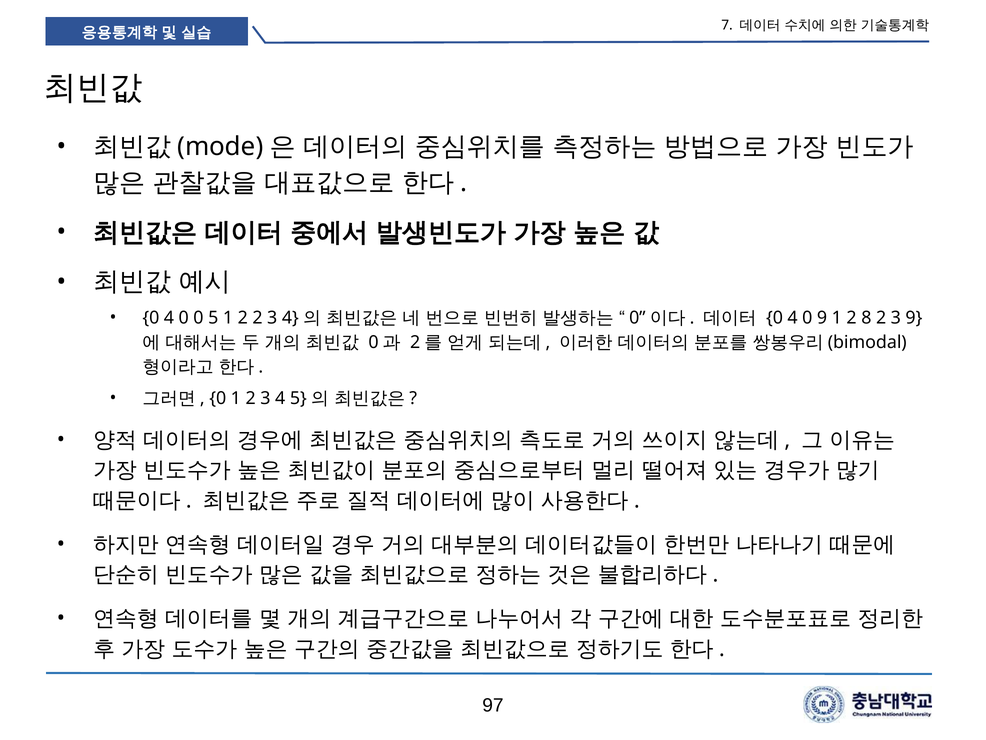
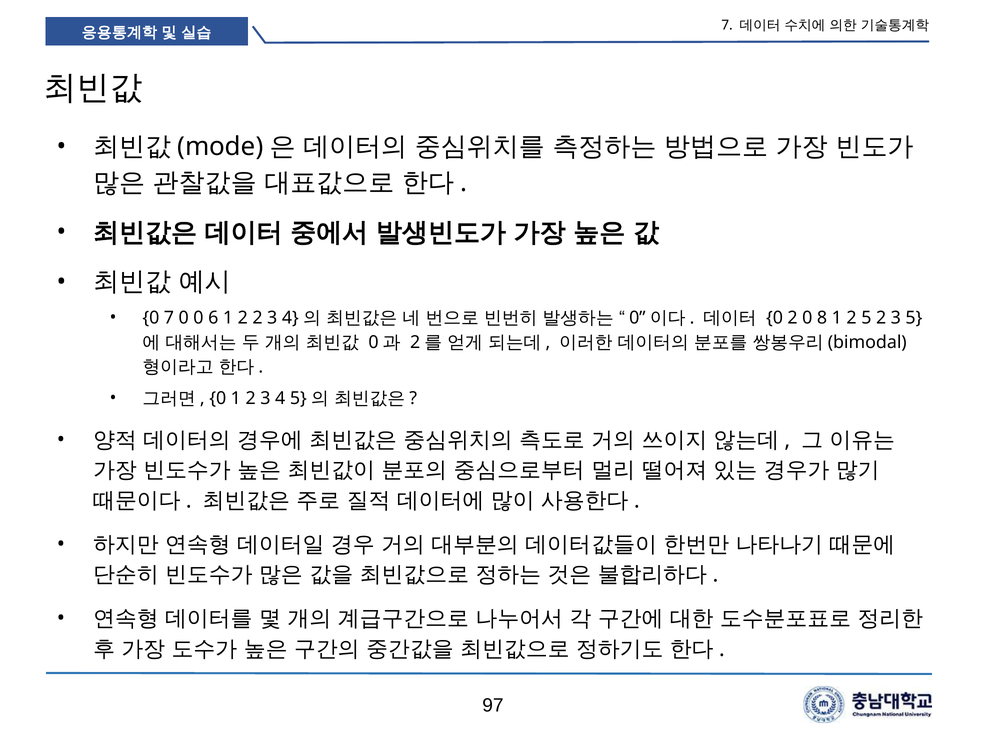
4: 4 -> 7 (169, 317)
5: 5 -> 6 (213, 317)
4: 4 -> 2 (793, 317)
0 9: 9 -> 8 (822, 317)
2 8: 8 -> 5 (866, 317)
3 9: 9 -> 5 (914, 317)
